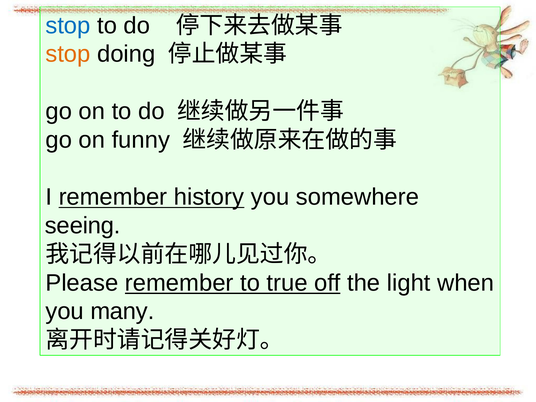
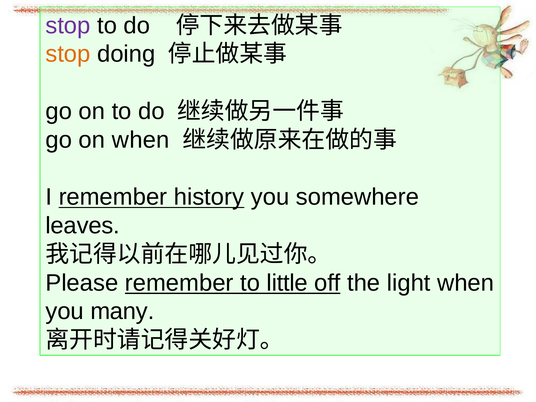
stop colour: blue -> purple (68, 26)
on funny: funny -> when (141, 140)
seeing: seeing -> leaves (83, 226)
true: true -> little (287, 283)
